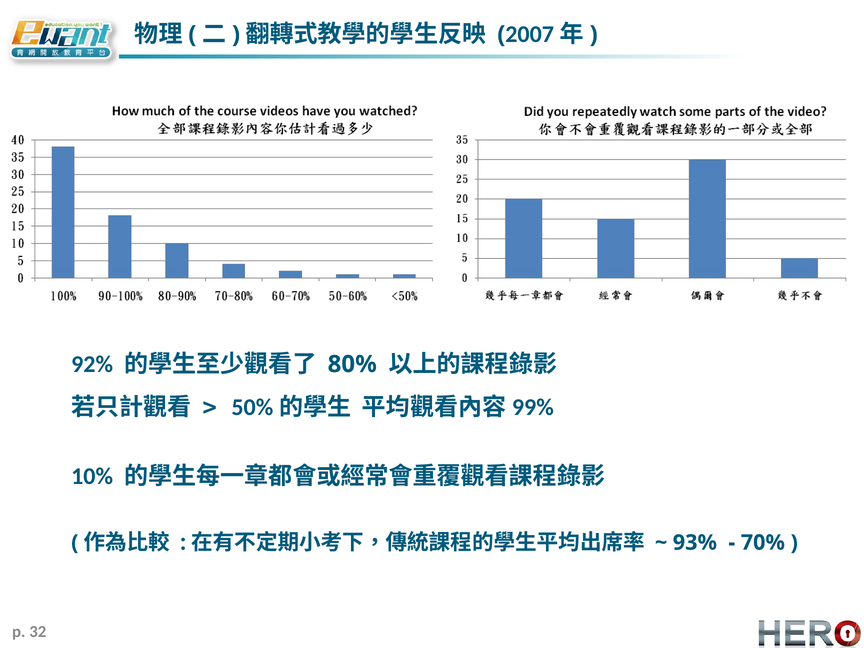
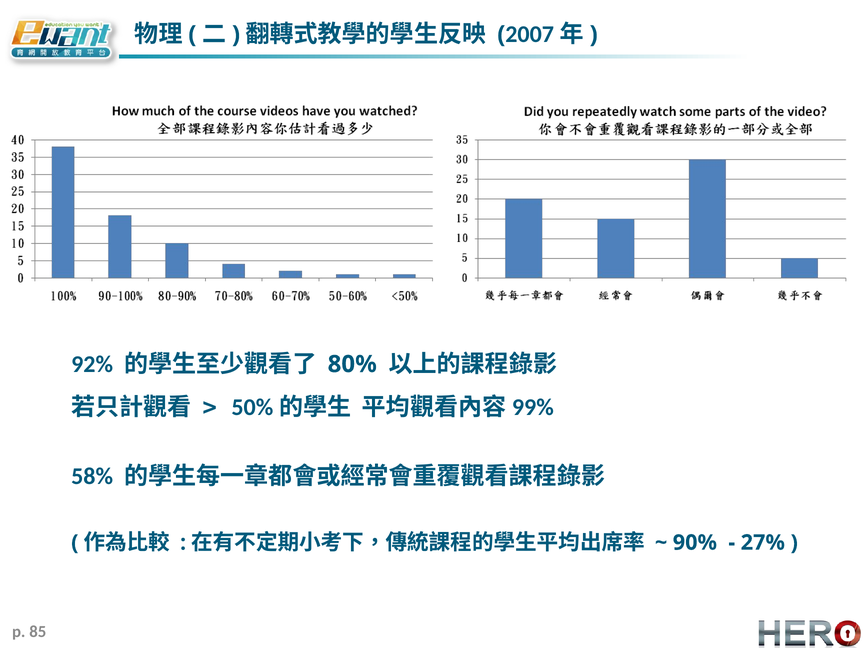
10%: 10% -> 58% (92, 477)
93%: 93% -> 90% (695, 543)
70%: 70% -> 27% (763, 543)
32: 32 -> 85 (38, 632)
